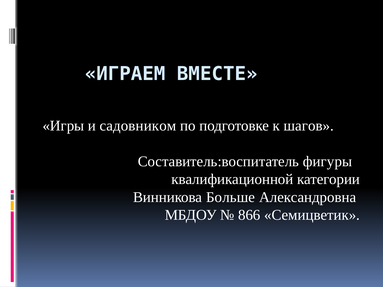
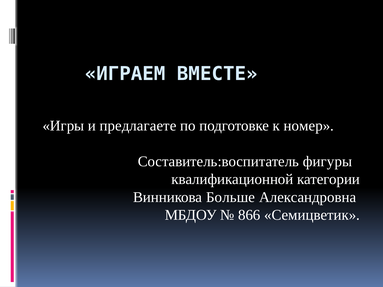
садовником: садовником -> предлагаете (138, 126)
шагов: шагов -> номер (309, 126)
